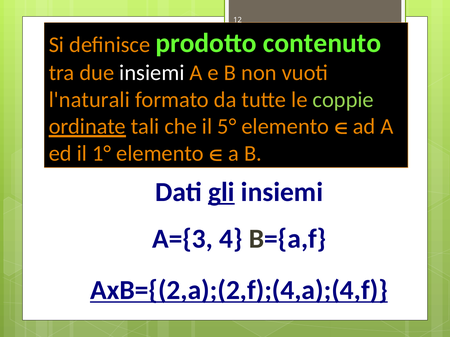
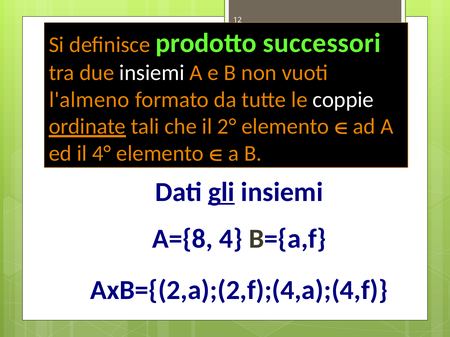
contenuto: contenuto -> successori (322, 43)
l'naturali: l'naturali -> l'almeno (89, 100)
coppie colour: light green -> white (343, 100)
5°: 5° -> 2° (227, 127)
1°: 1° -> 4° (102, 154)
A={3: A={3 -> A={8 (183, 239)
AxB={(2,a);(2,f);(4,a);(4,f underline: present -> none (239, 291)
